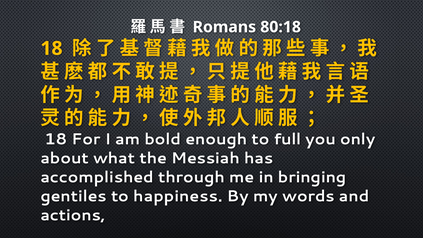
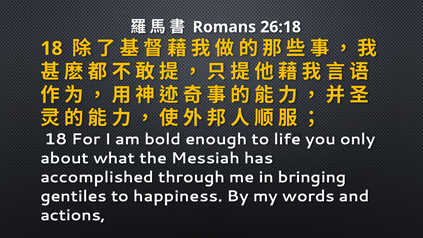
80:18: 80:18 -> 26:18 (281, 27)
full: full -> life (287, 139)
